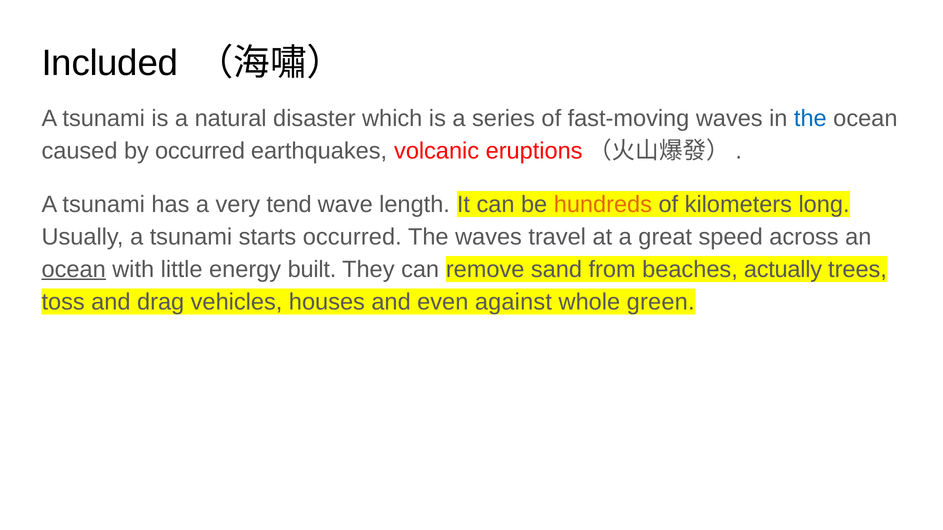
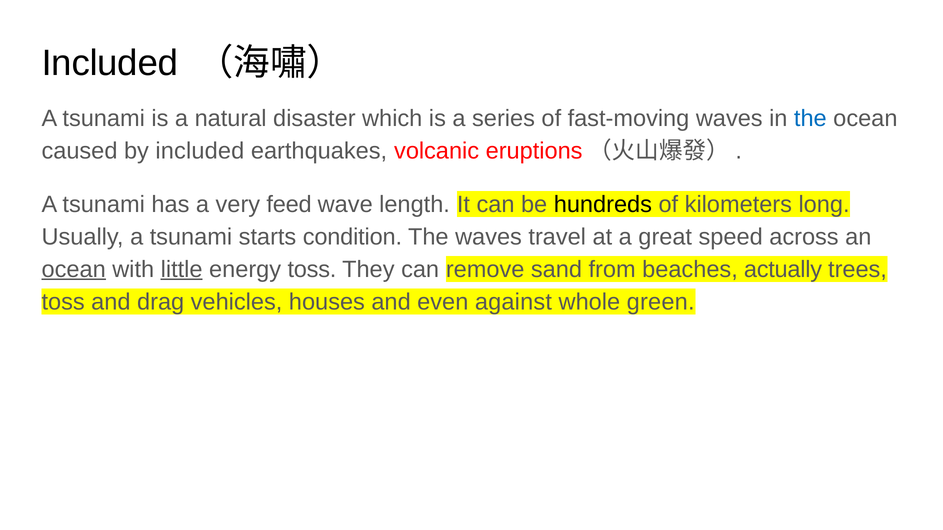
by occurred: occurred -> included (200, 151)
tend: tend -> feed (289, 205)
hundreds colour: orange -> black (603, 205)
starts occurred: occurred -> condition (352, 237)
little underline: none -> present (182, 270)
energy built: built -> toss (312, 270)
